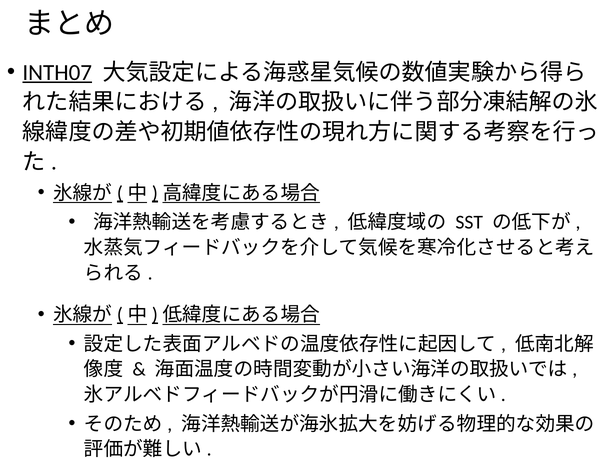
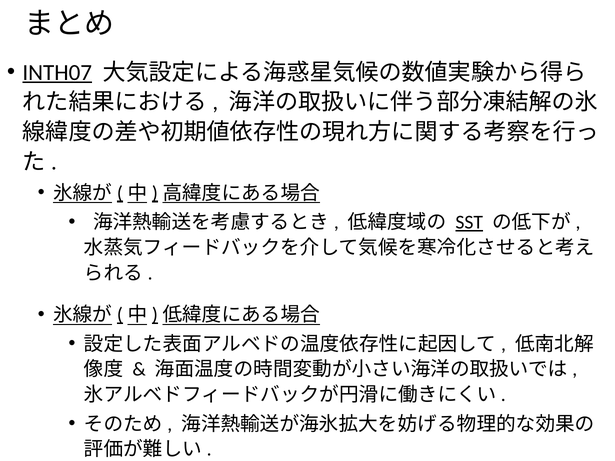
SST underline: none -> present (469, 222)
